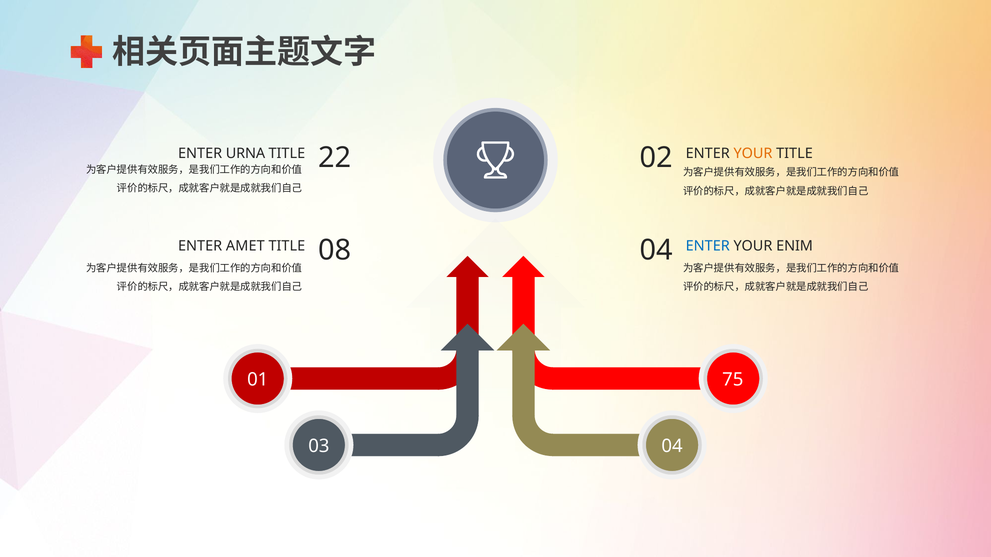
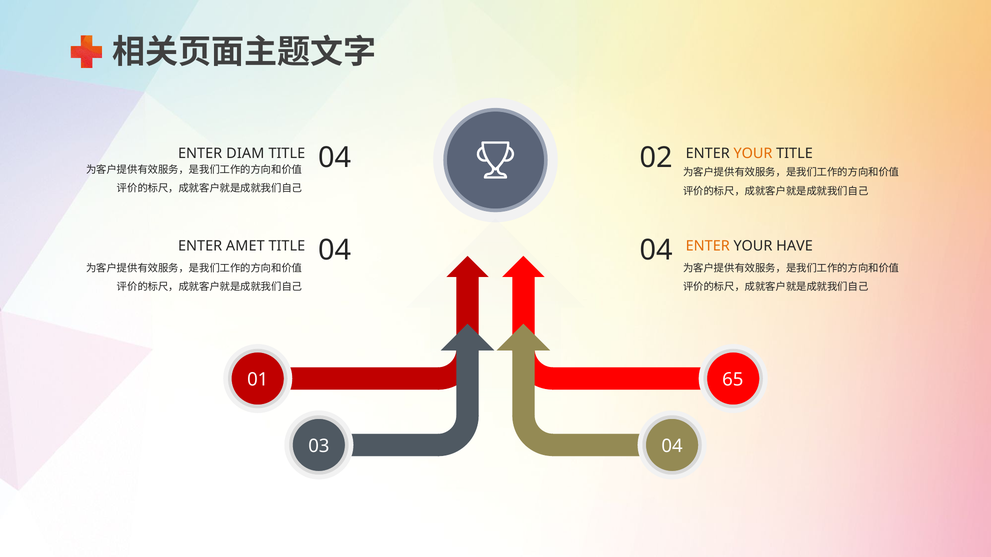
URNA: URNA -> DIAM (245, 154)
22: 22 -> 04 (335, 158)
08: 08 -> 04 (335, 250)
ENTER colour: blue -> orange (708, 246)
ENIM: ENIM -> HAVE (795, 246)
75: 75 -> 65 (733, 380)
